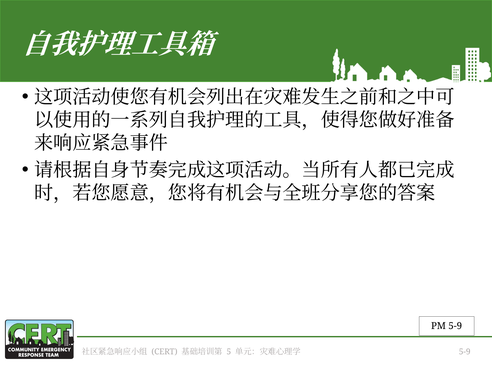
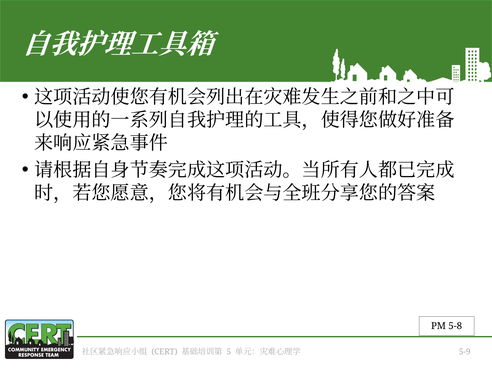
PM 5-9: 5-9 -> 5-8 (455, 326)
